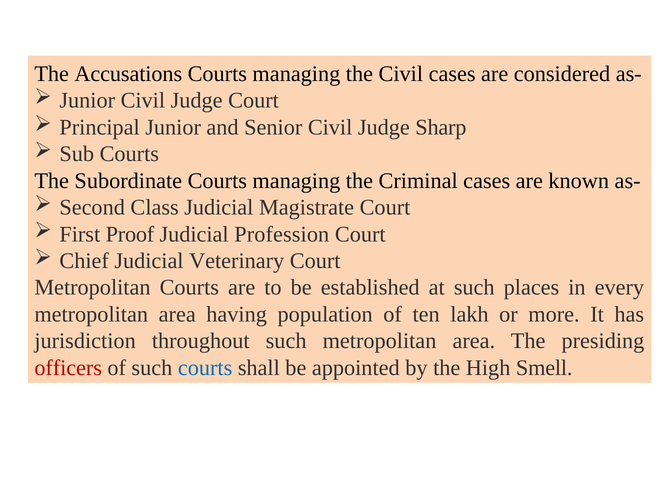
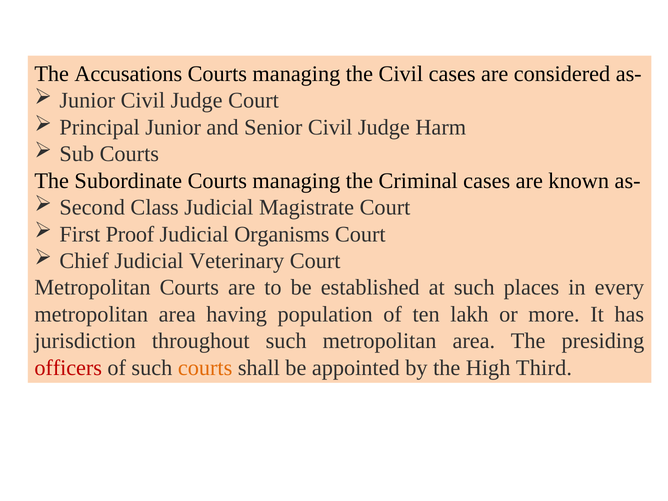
Sharp: Sharp -> Harm (441, 127)
Profession: Profession -> Organisms (282, 234)
courts colour: blue -> orange (205, 368)
Smell: Smell -> Third (544, 368)
